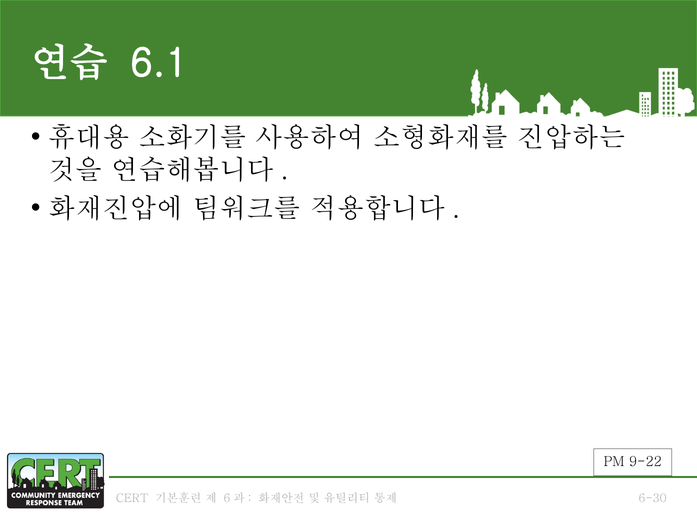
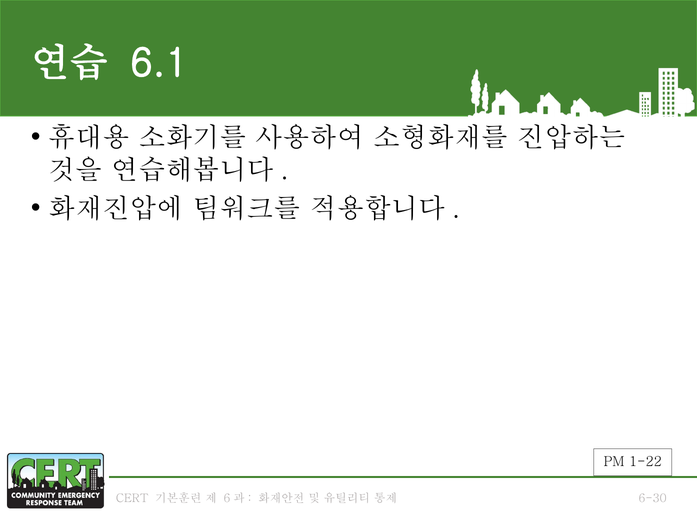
9-22: 9-22 -> 1-22 (645, 462)
